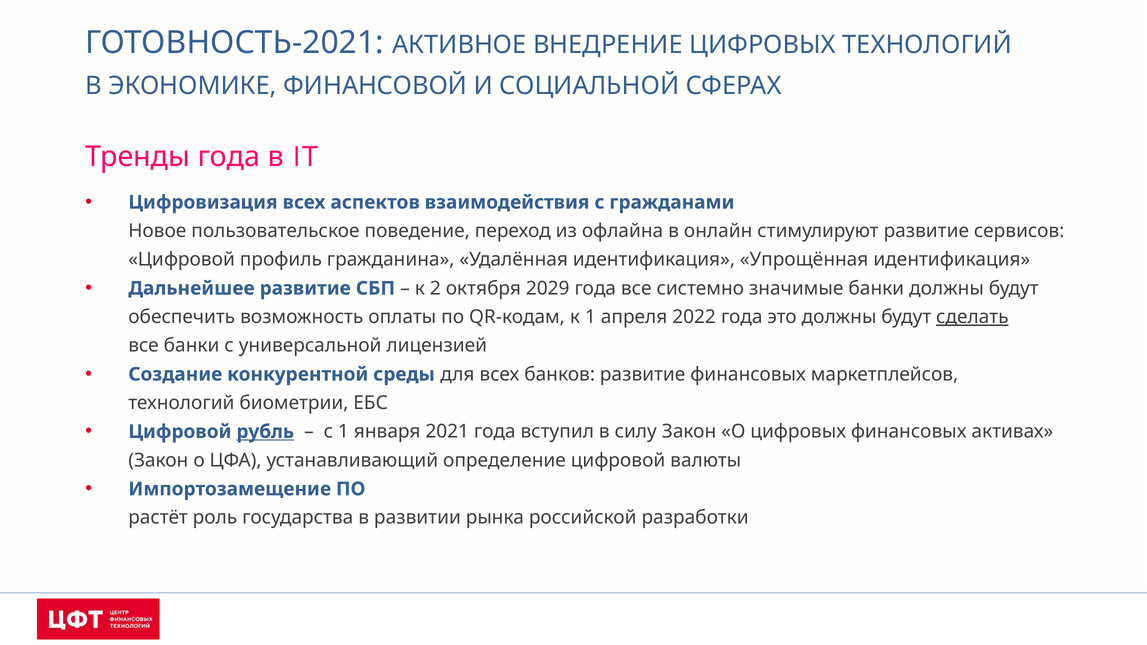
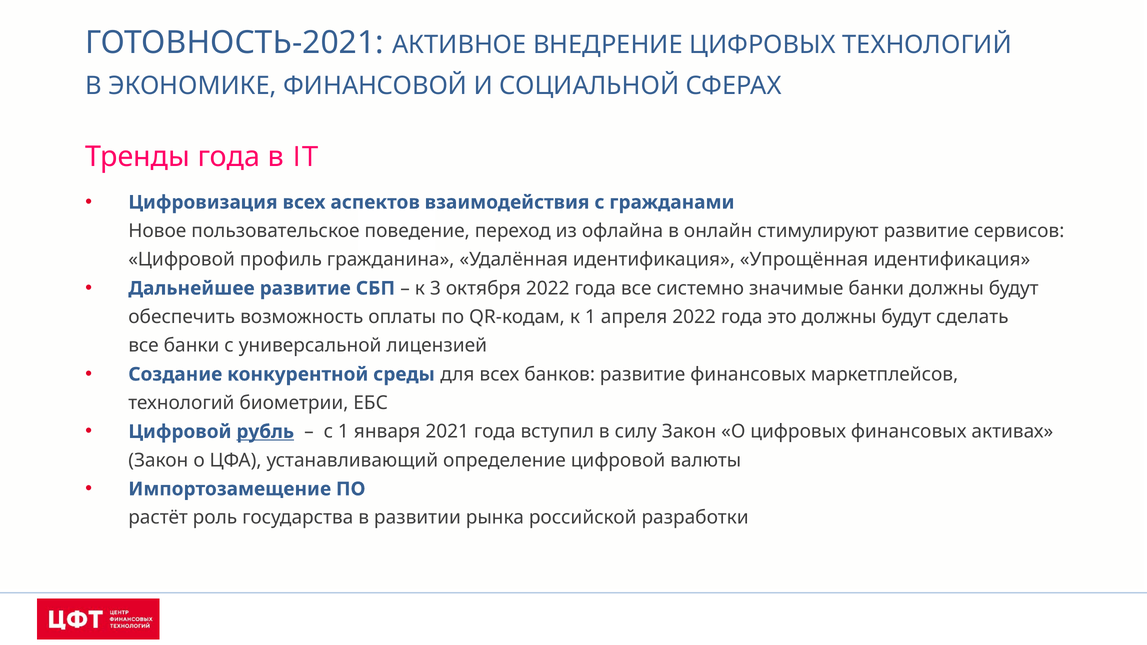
2: 2 -> 3 (435, 288)
октября 2029: 2029 -> 2022 (548, 288)
сделать underline: present -> none (972, 317)
